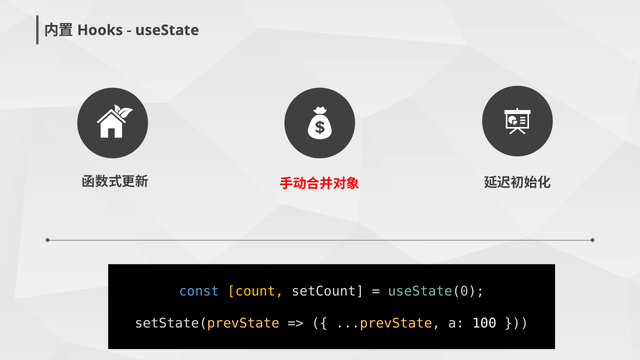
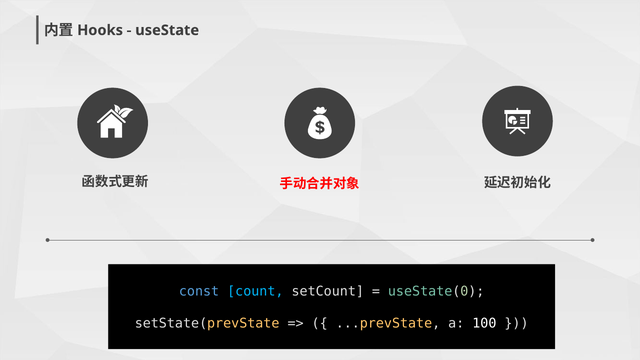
count colour: yellow -> light blue (255, 292)
